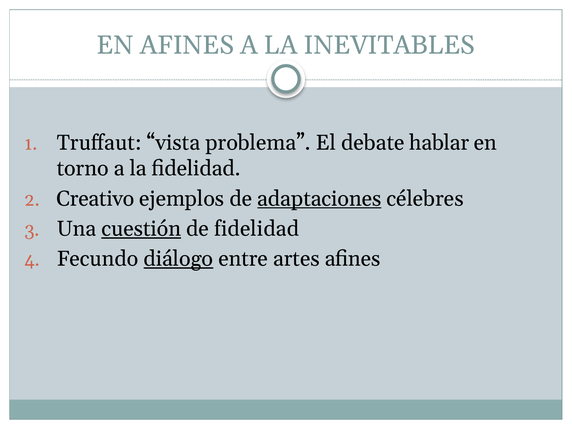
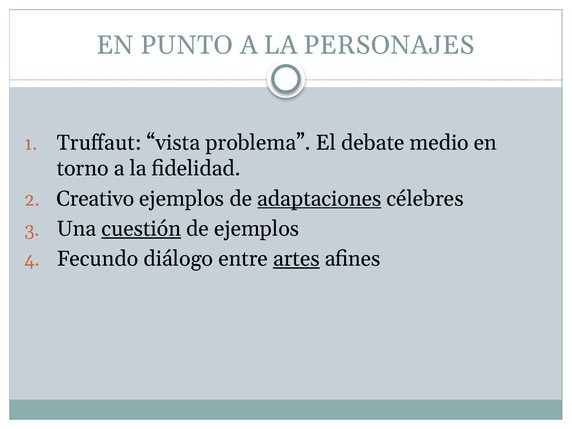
EN AFINES: AFINES -> PUNTO (187, 45)
INEVITABLES: INEVITABLES -> PERSONAJES (389, 45)
hablar: hablar -> medio (439, 143)
de fidelidad: fidelidad -> ejemplos (257, 229)
diálogo underline: present -> none (178, 259)
artes underline: none -> present (296, 259)
